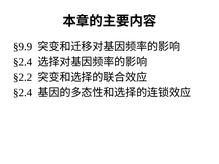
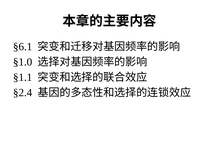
§9.9: §9.9 -> §6.1 (23, 47)
§2.4: §2.4 -> §1.0 (23, 62)
§2.2: §2.2 -> §1.1 (23, 77)
